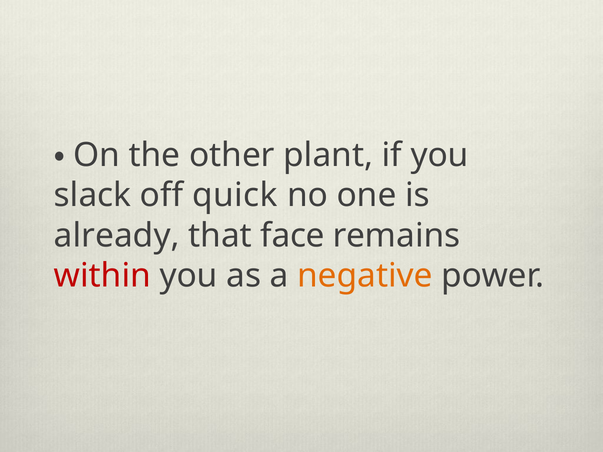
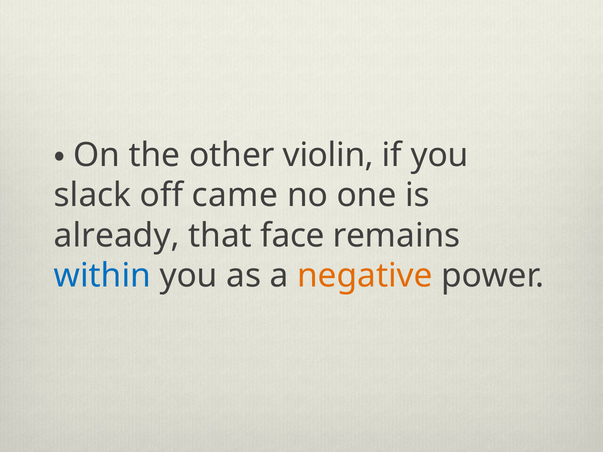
plant: plant -> violin (328, 155)
quick: quick -> came (235, 196)
within colour: red -> blue (102, 276)
